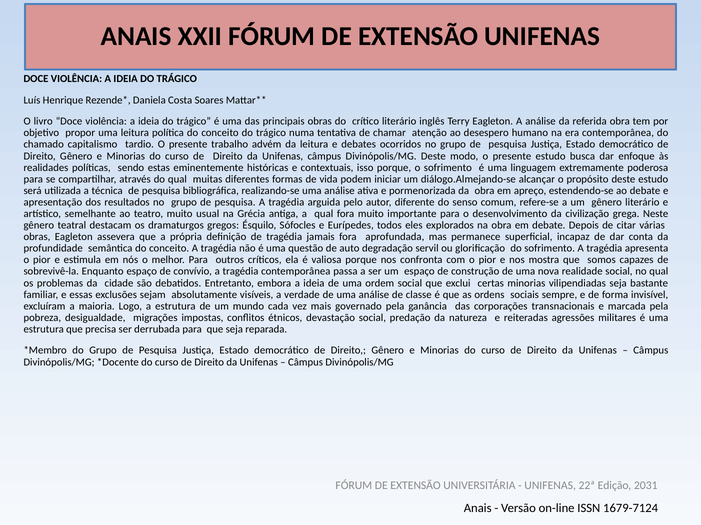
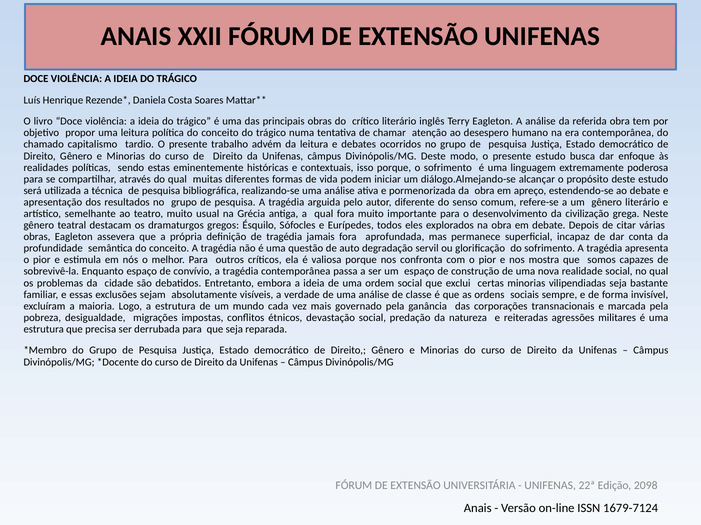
2031: 2031 -> 2098 (646, 486)
